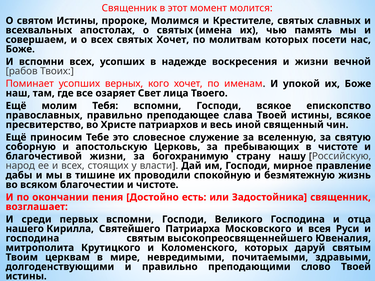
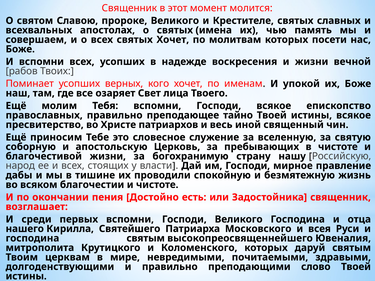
святом Истины: Истины -> Славою (77, 21)
пророке Молимся: Молимся -> Великого (175, 21)
слава: слава -> тайно (238, 115)
